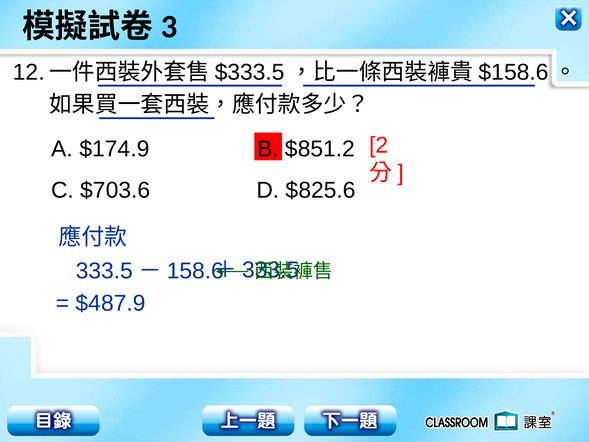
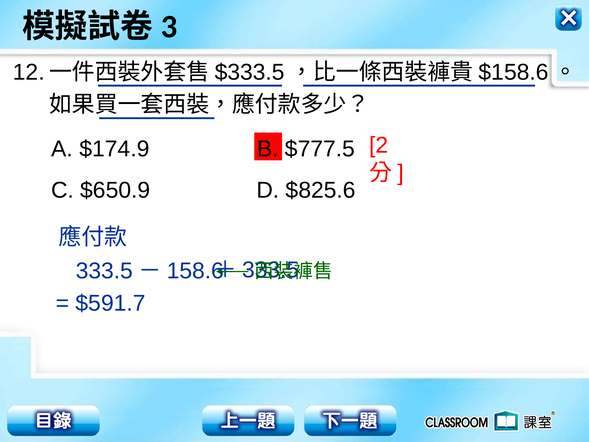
$851.2: $851.2 -> $777.5 (320, 149)
$703.6: $703.6 -> $650.9 (115, 190)
$487.9: $487.9 -> $591.7 (111, 303)
